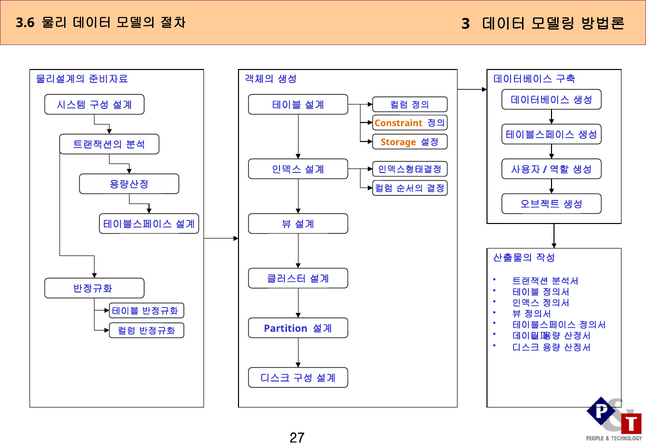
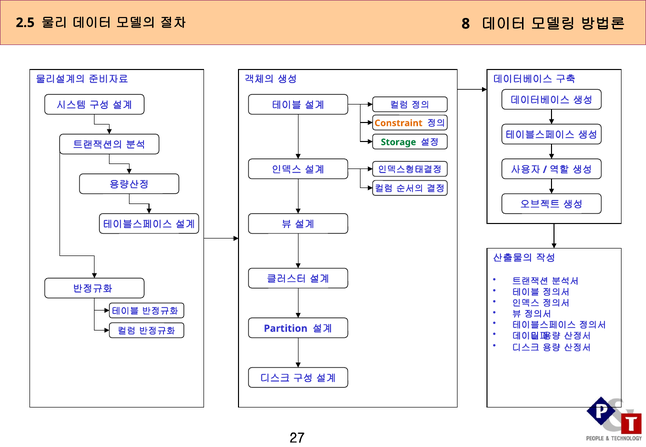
3.6: 3.6 -> 2.5 (25, 23)
3: 3 -> 8 (466, 24)
Storage colour: orange -> green (398, 142)
